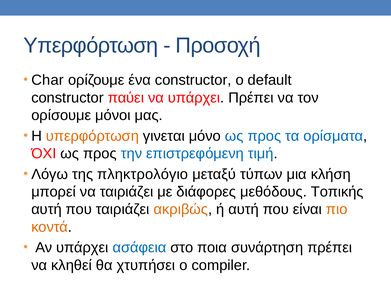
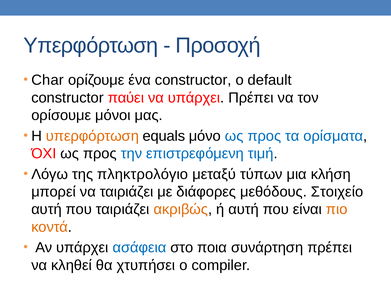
γινεται: γινεται -> equals (164, 136)
Τοπικής: Τοπικής -> Στοιχείο (337, 192)
